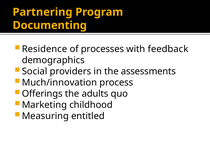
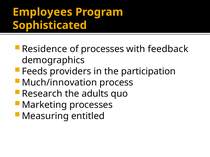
Partnering: Partnering -> Employees (43, 12)
Documenting: Documenting -> Sophisticated (50, 25)
Social: Social -> Feeds (35, 72)
assessments: assessments -> participation (148, 72)
Offerings: Offerings -> Research (42, 94)
Marketing childhood: childhood -> processes (91, 105)
